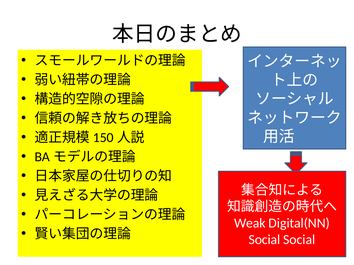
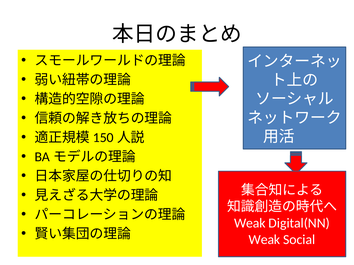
Social: Social -> Weak (264, 240)
